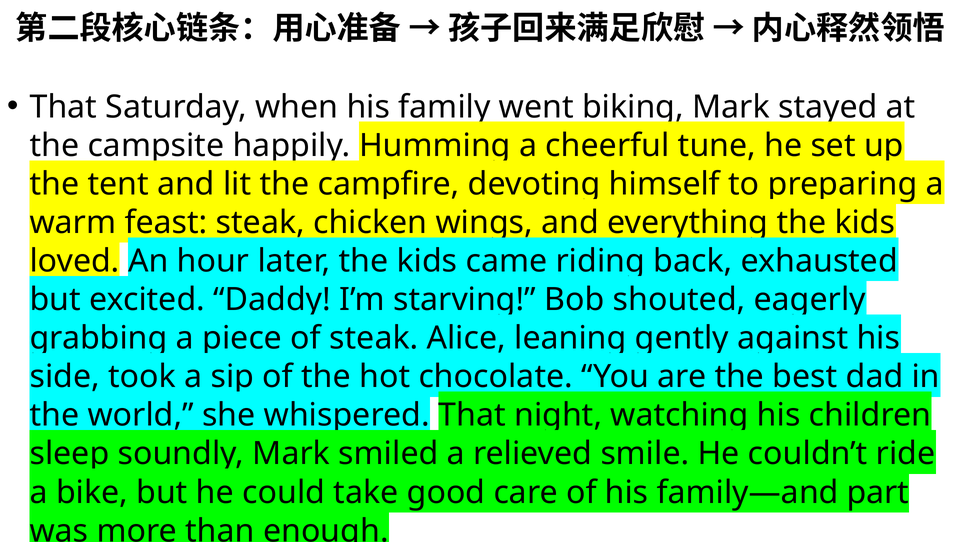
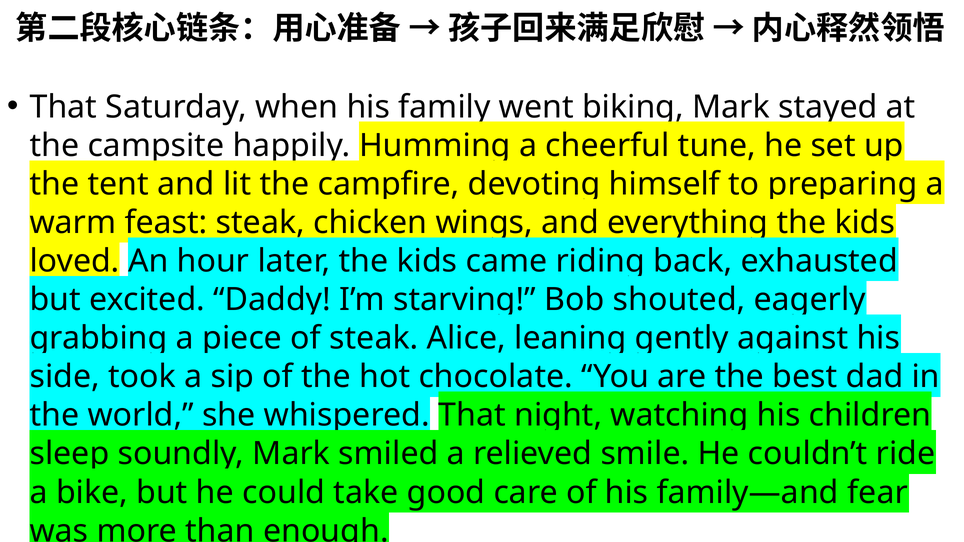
part: part -> fear (878, 493)
